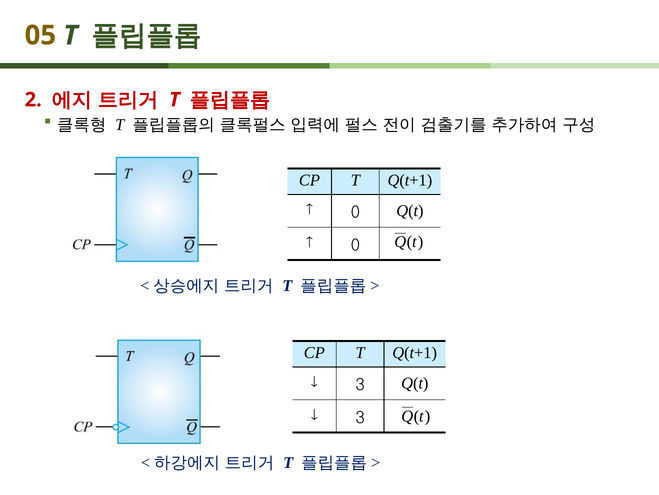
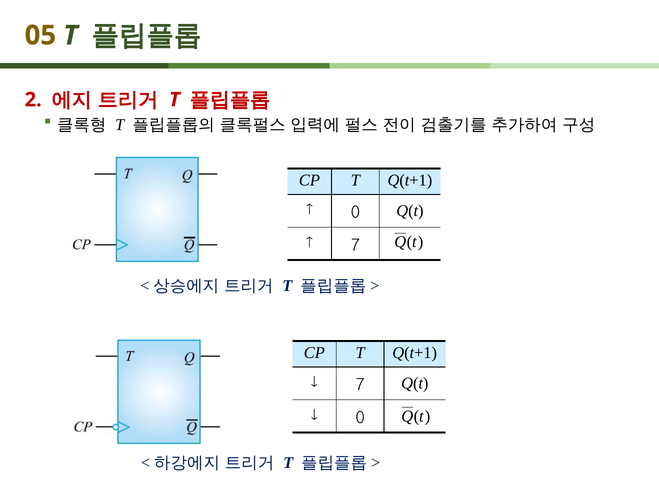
0: 0 -> 7 (355, 245)
3: 3 -> 7 (360, 384)
3: 3 -> 0 (360, 417)
